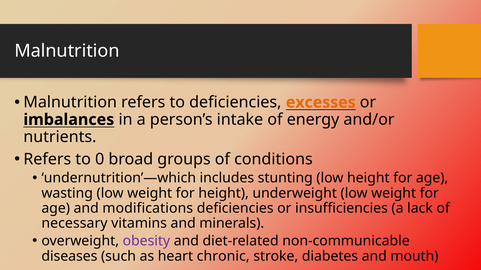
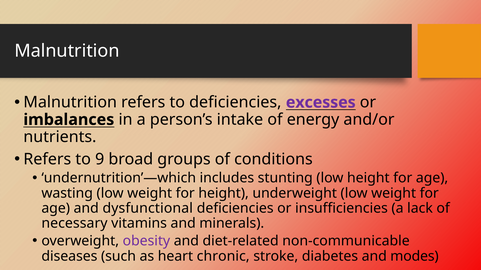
excesses colour: orange -> purple (321, 103)
0: 0 -> 9 (100, 160)
modifications: modifications -> dysfunctional (148, 209)
mouth: mouth -> modes (414, 257)
